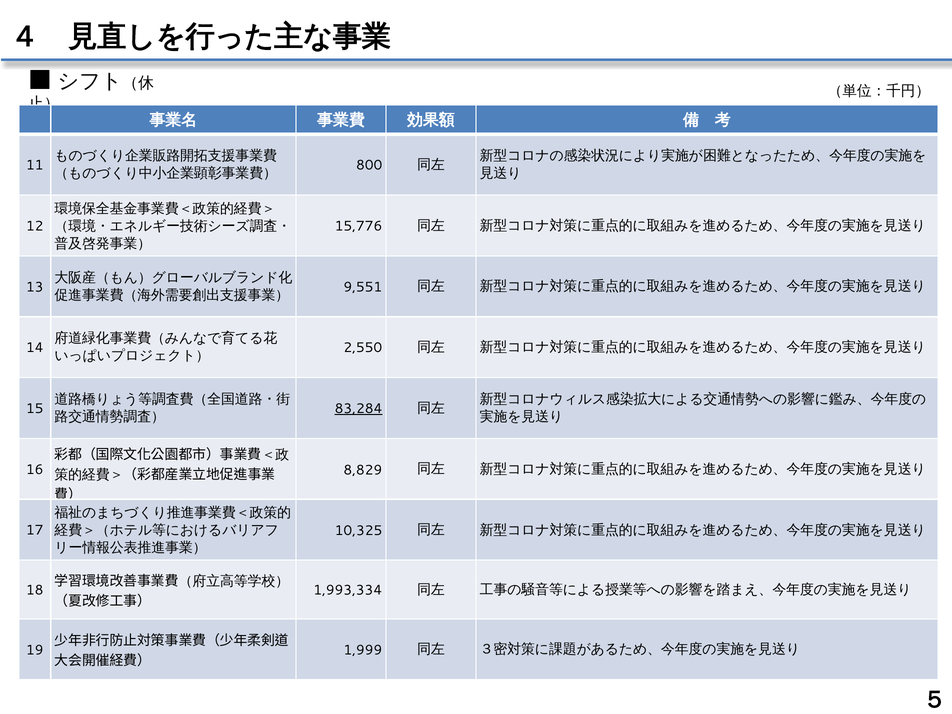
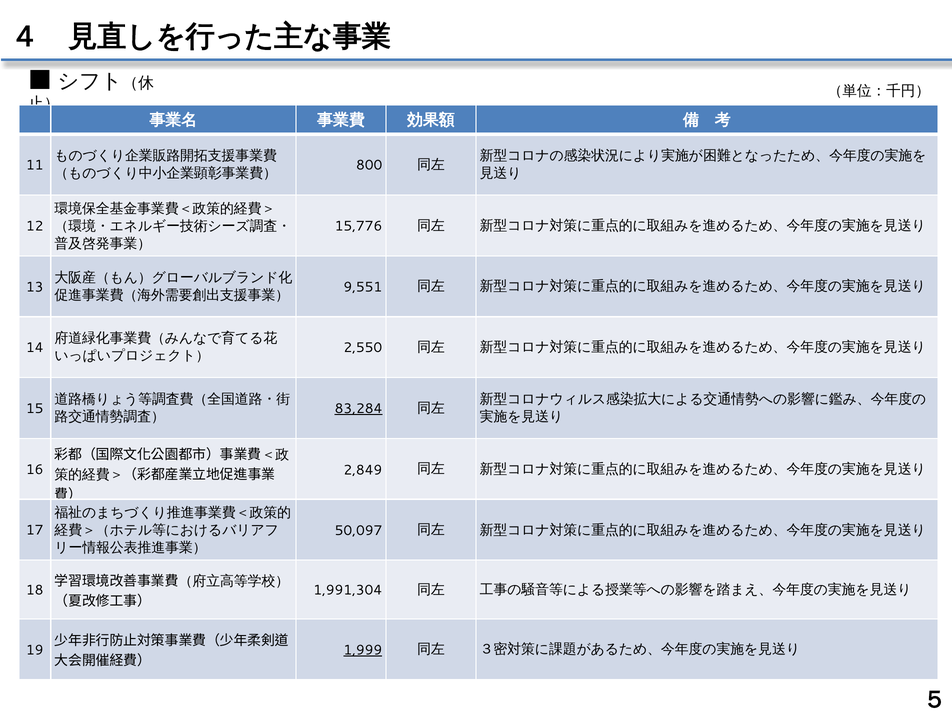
8,829: 8,829 -> 2,849 (363, 470)
10,325: 10,325 -> 50,097 (359, 531)
1,993,334: 1,993,334 -> 1,991,304 (348, 590)
1,999 underline: none -> present (363, 650)
